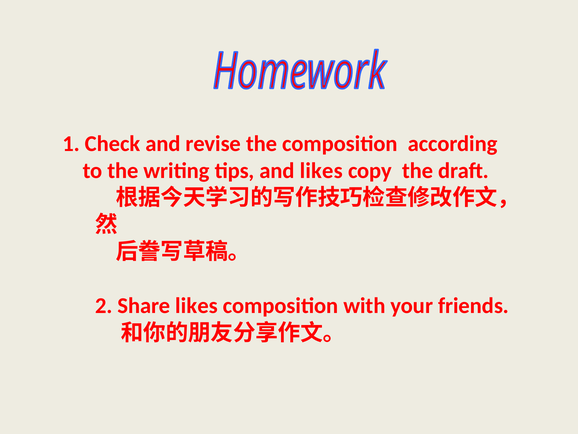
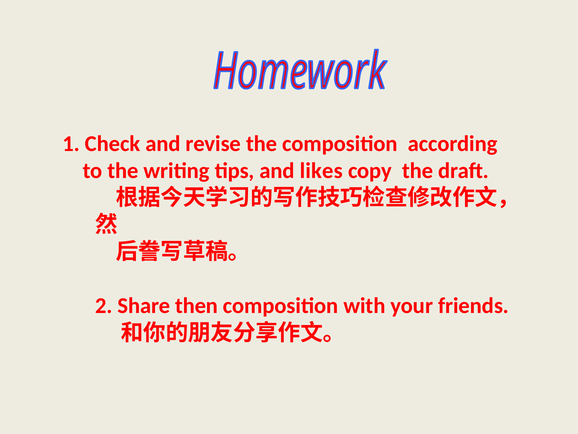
Share likes: likes -> then (197, 306)
